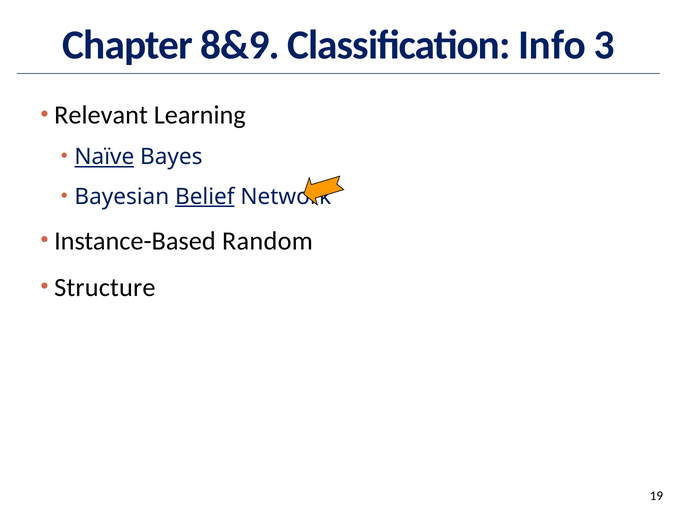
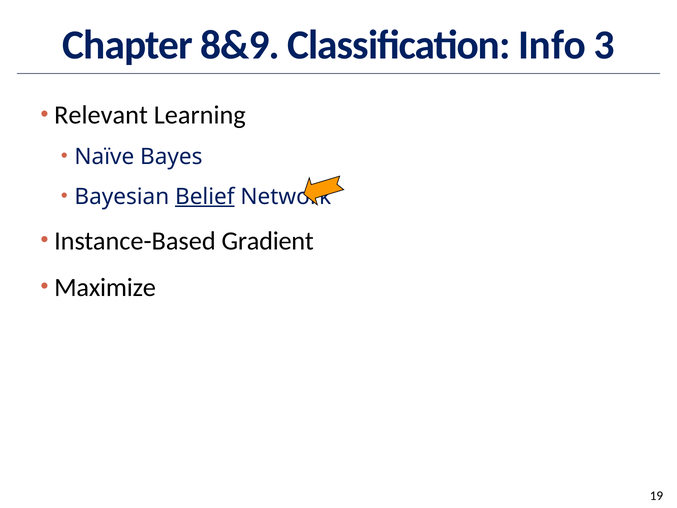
Naïve underline: present -> none (104, 157)
Random: Random -> Gradient (268, 241)
Structure: Structure -> Maximize (105, 287)
